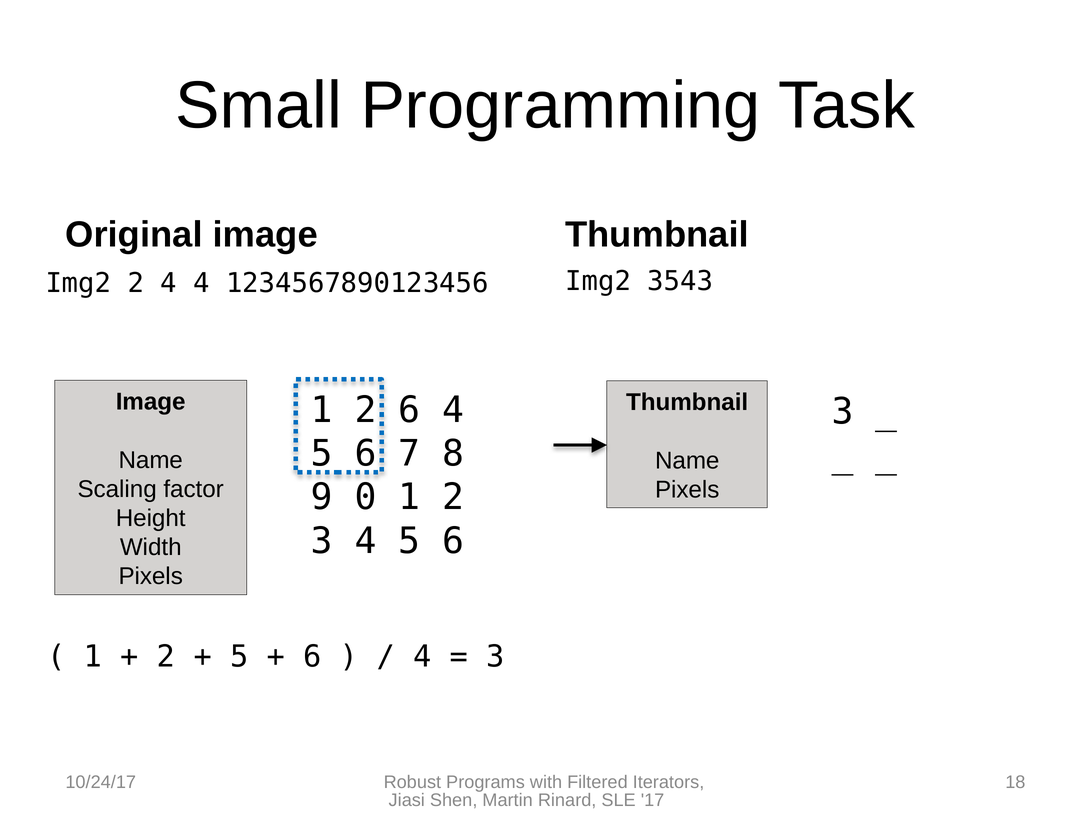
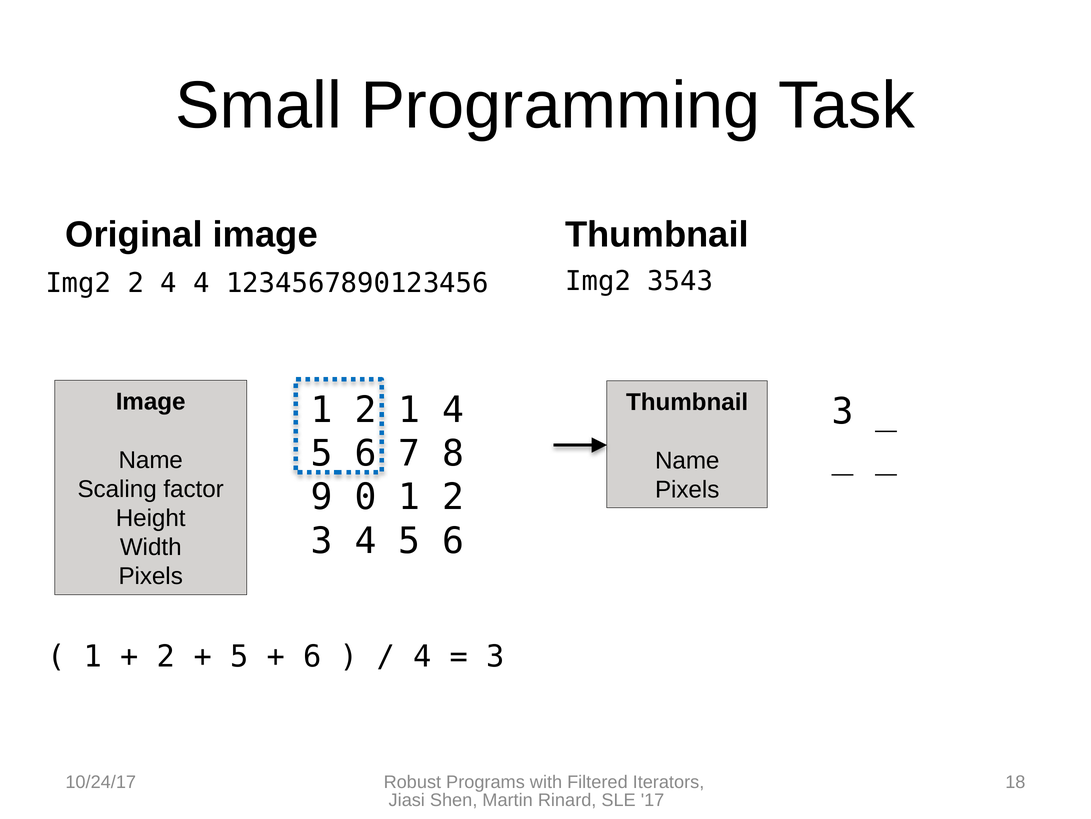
6: 6 -> 1 (409, 410)
